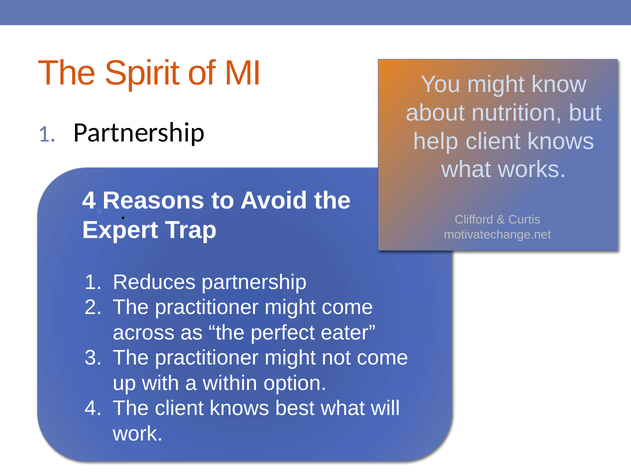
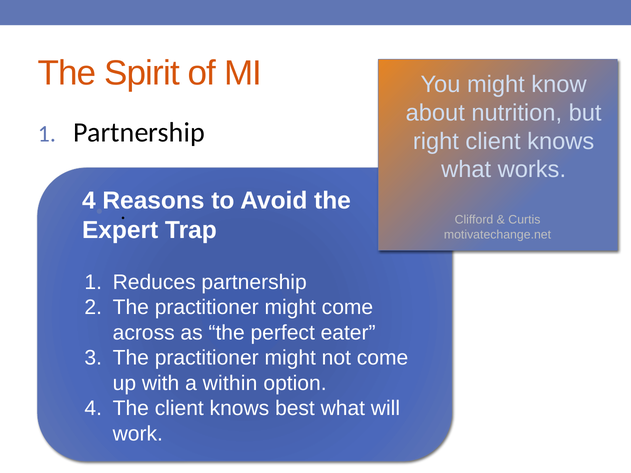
help: help -> right (436, 141)
